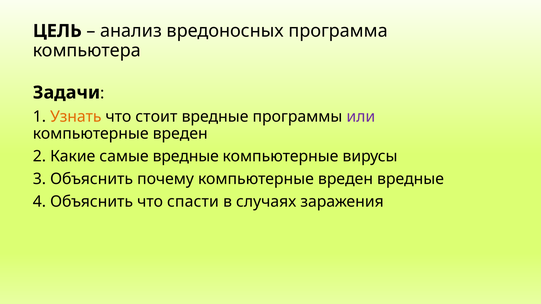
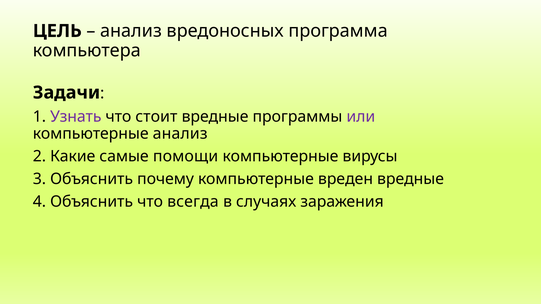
Узнать colour: orange -> purple (76, 117)
вреден: вреден -> анализ (180, 134)
самые вредные: вредные -> помощи (186, 156)
спасти: спасти -> всегда (193, 202)
